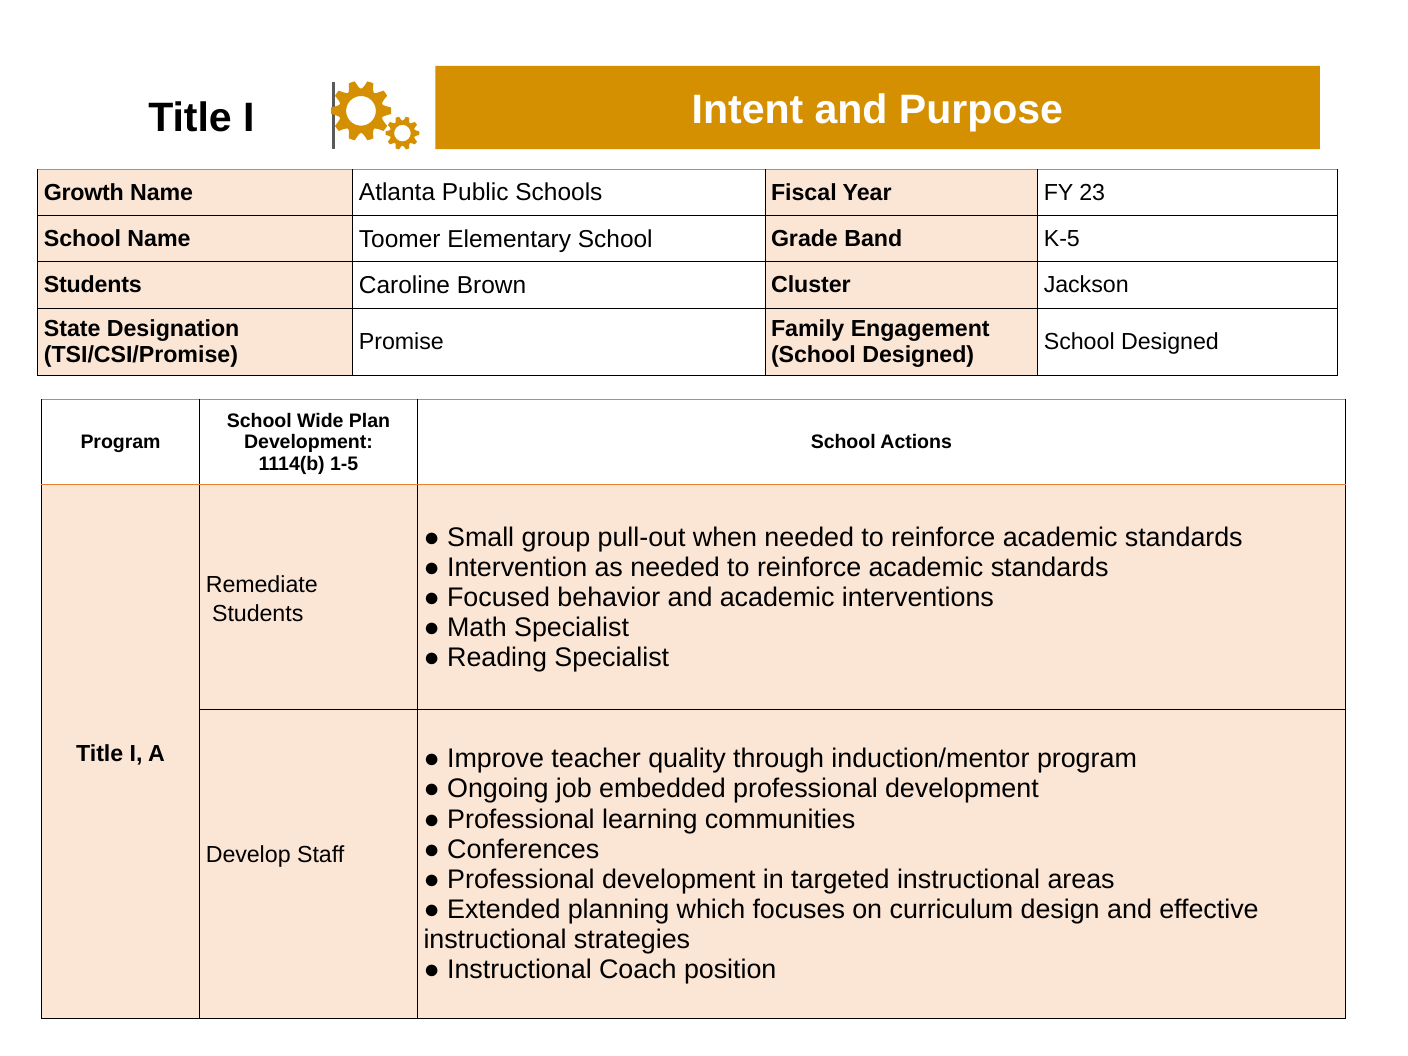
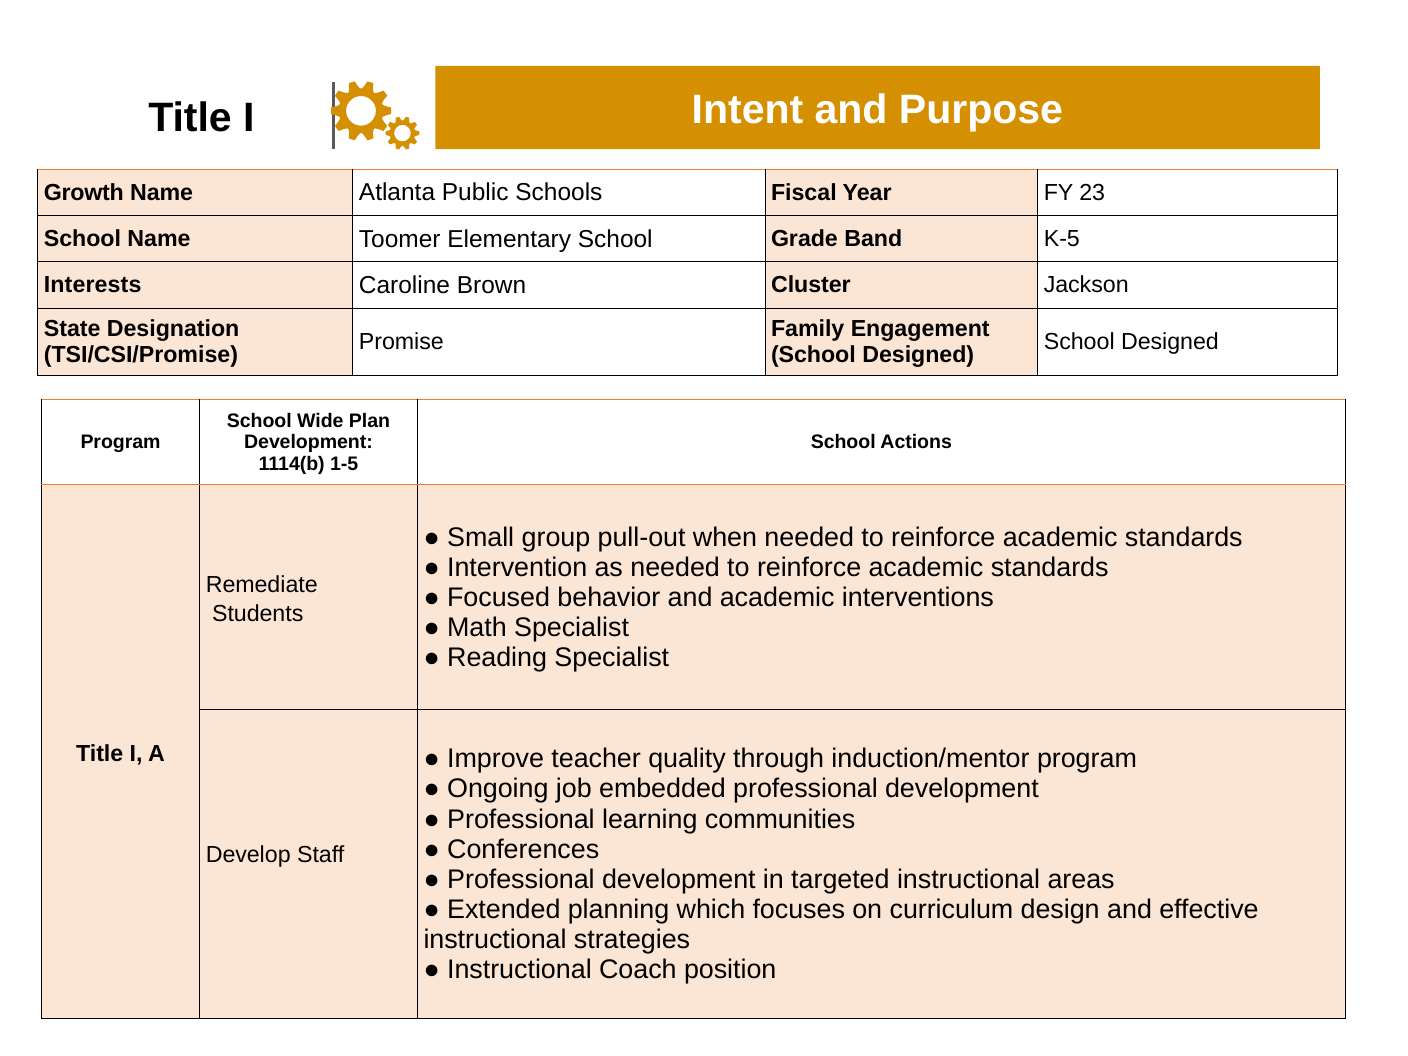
Students: Students -> Interests (93, 285)
